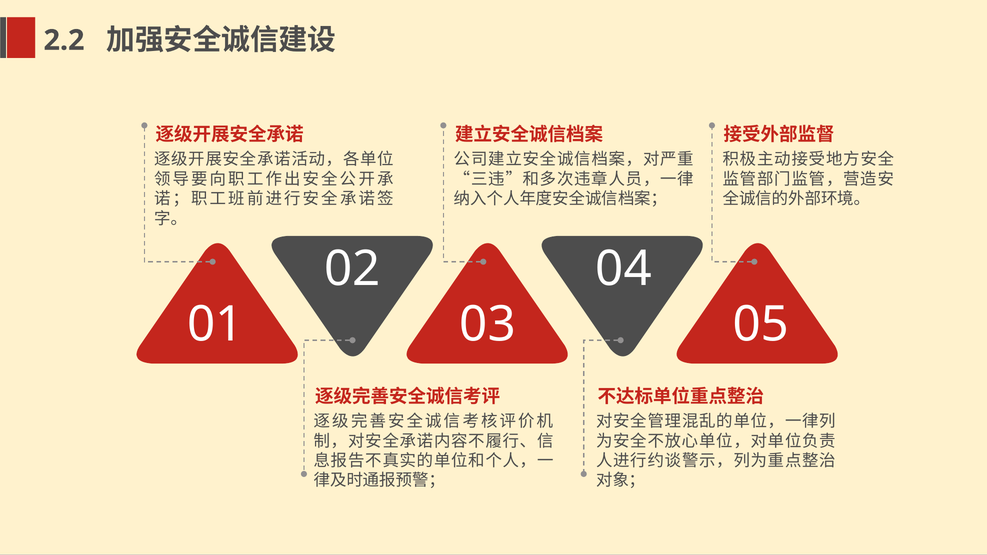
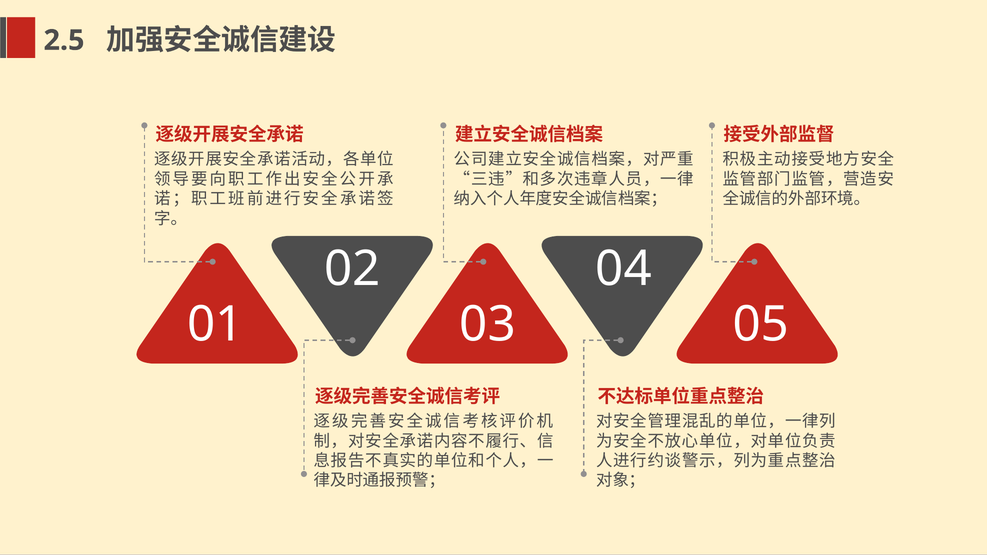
2.2: 2.2 -> 2.5 (64, 40)
